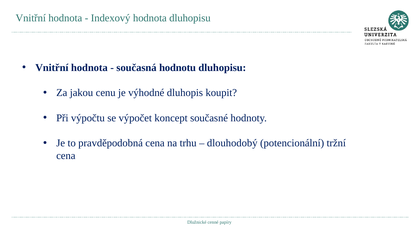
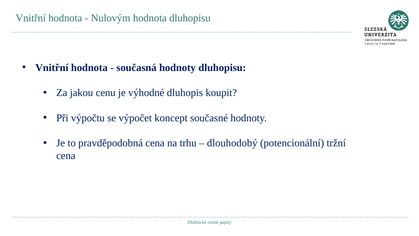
Indexový: Indexový -> Nulovým (111, 18)
současná hodnotu: hodnotu -> hodnoty (177, 68)
